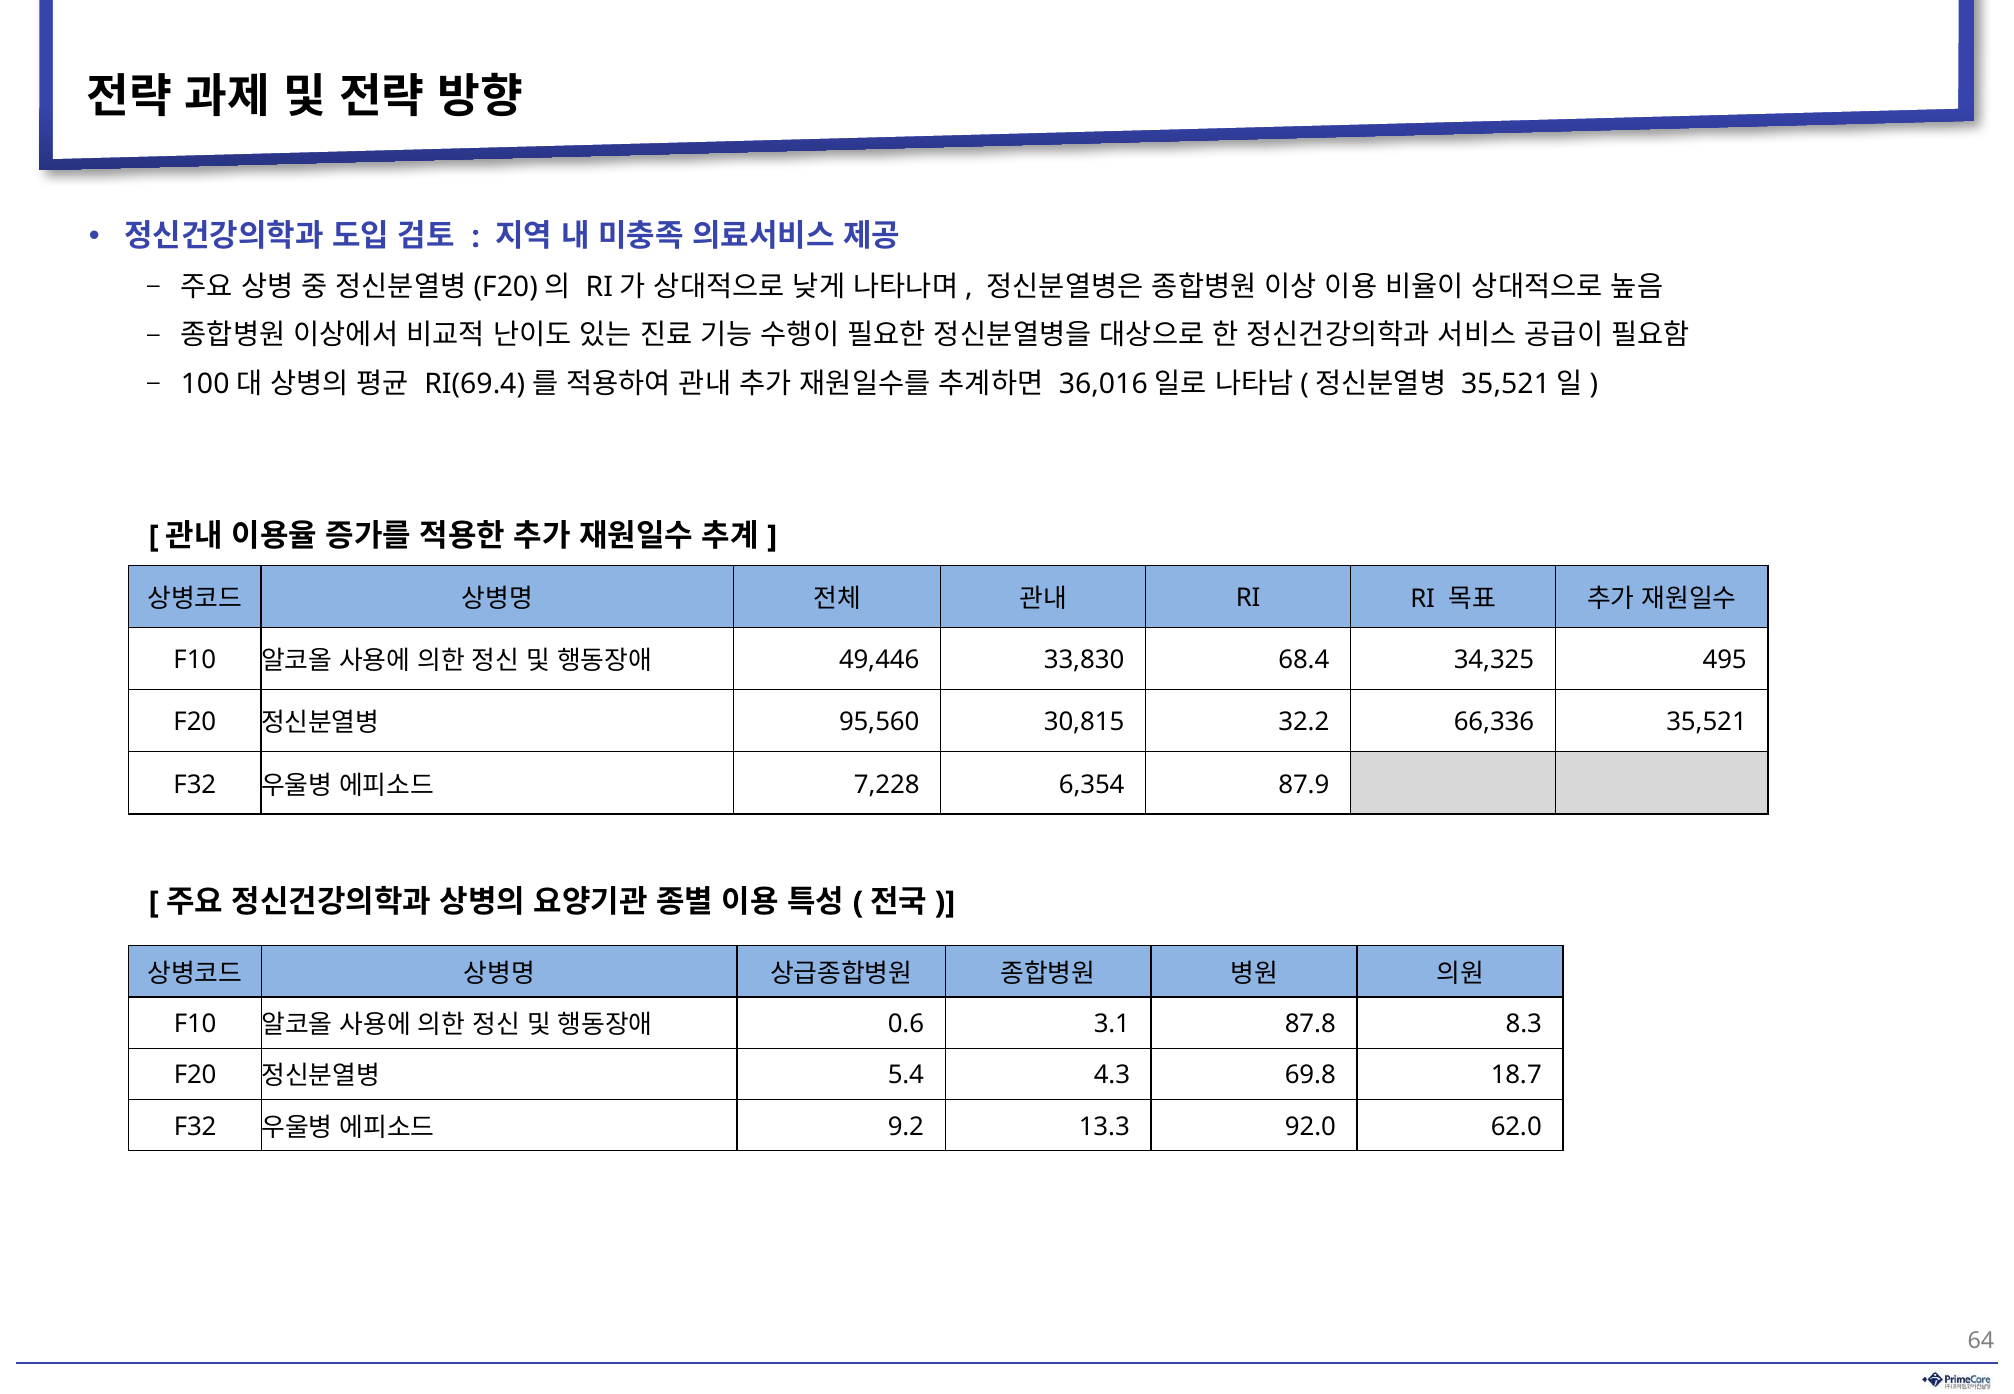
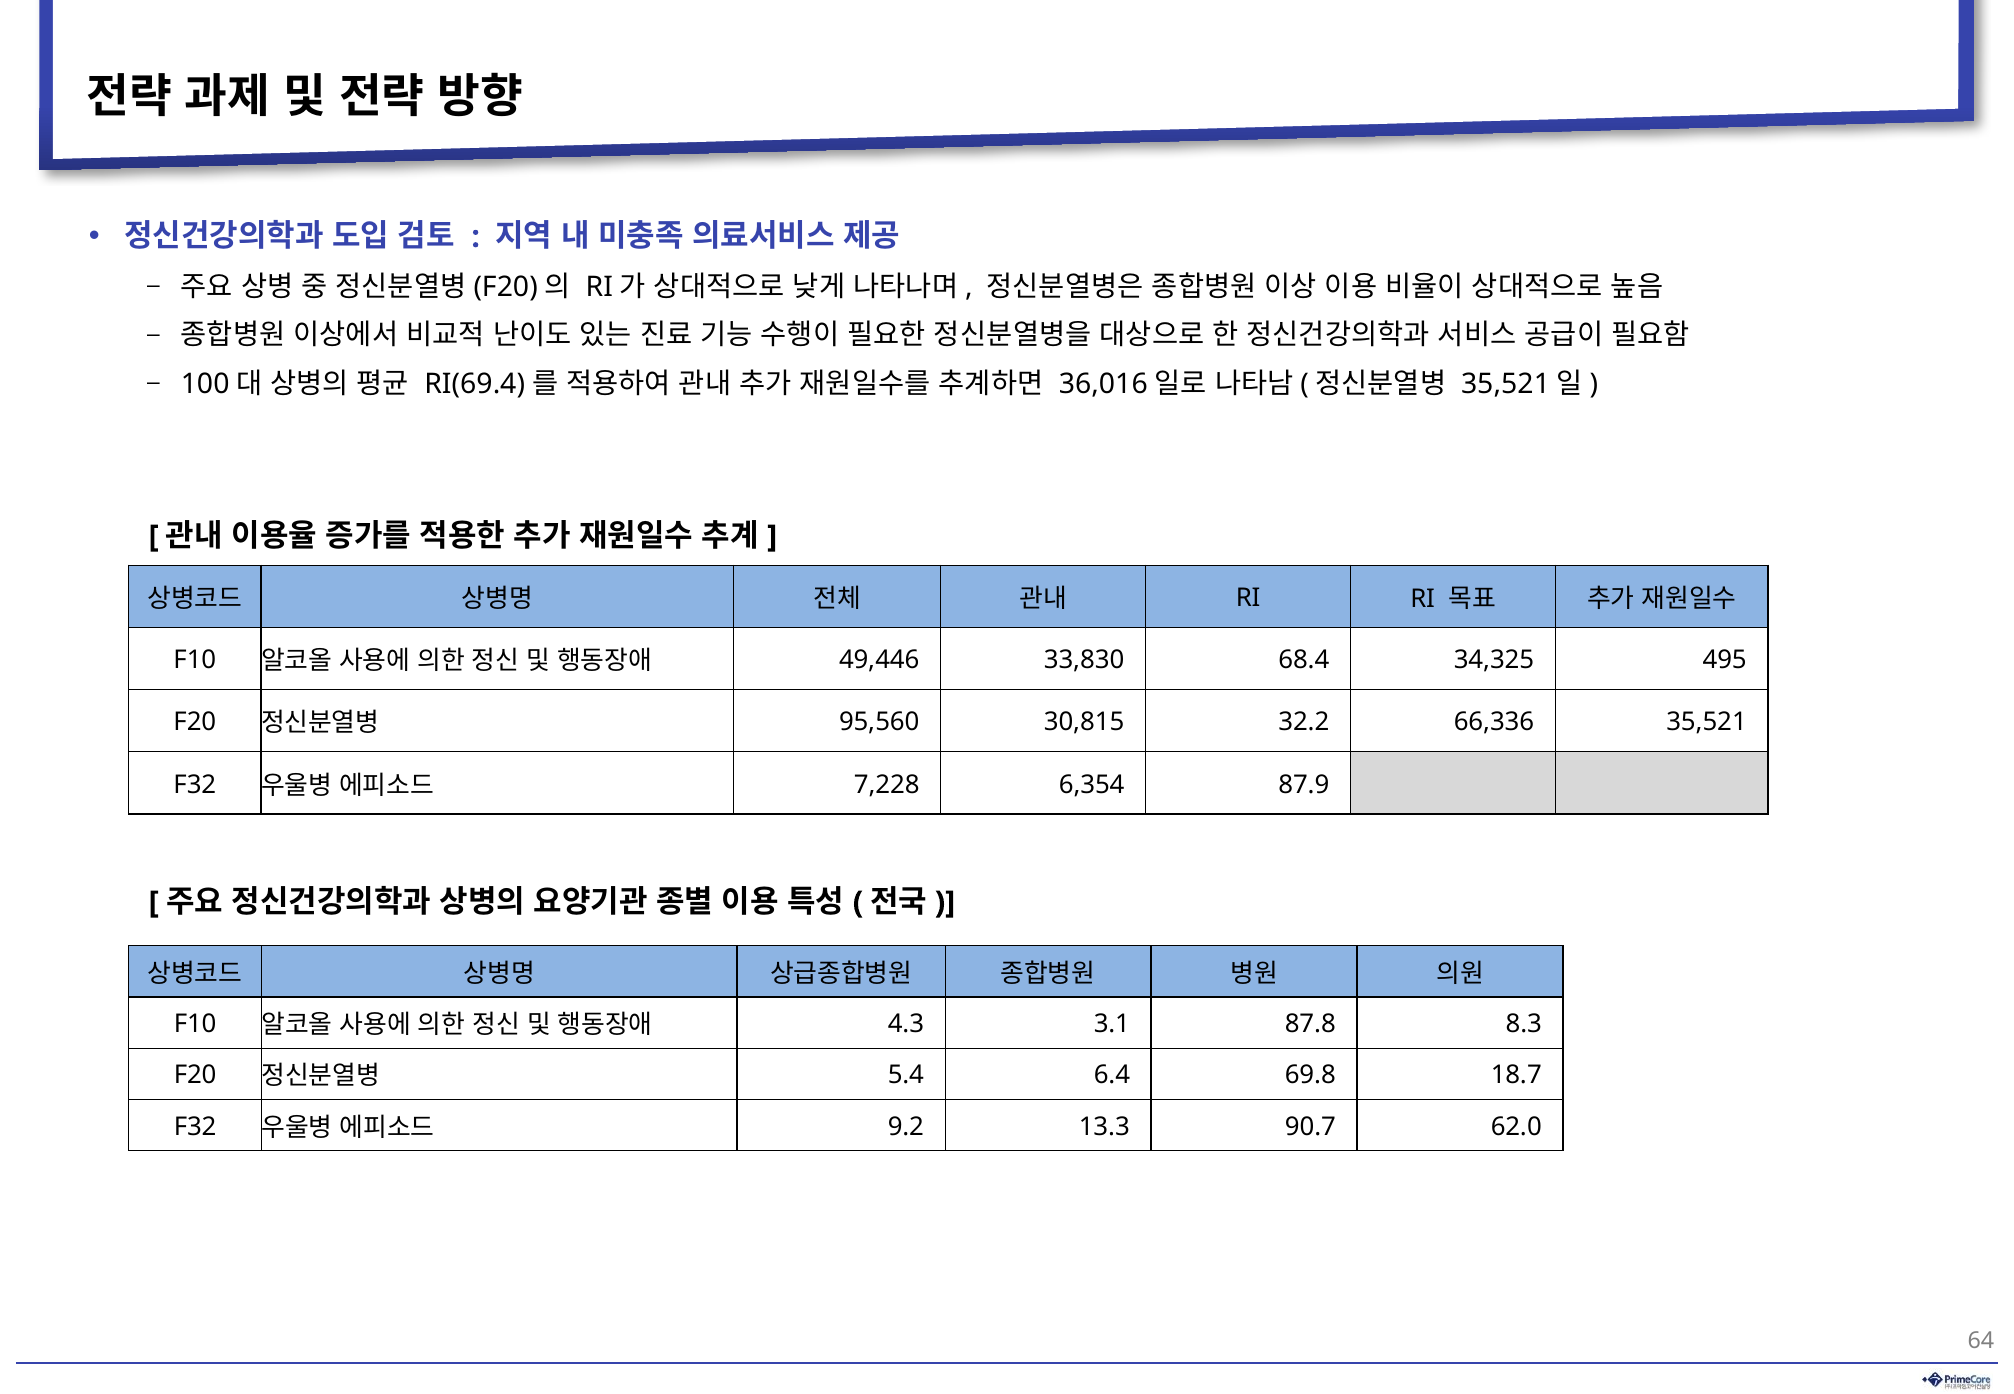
0.6: 0.6 -> 4.3 (906, 1024)
4.3: 4.3 -> 6.4 (1112, 1076)
92.0: 92.0 -> 90.7 (1310, 1127)
